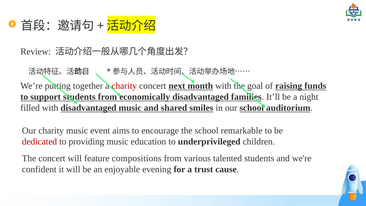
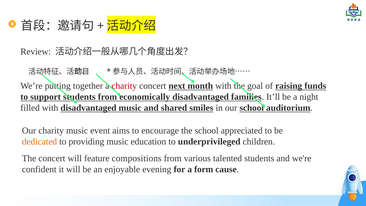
remarkable: remarkable -> appreciated (242, 131)
dedicated colour: red -> orange (39, 142)
trust: trust -> form (204, 169)
